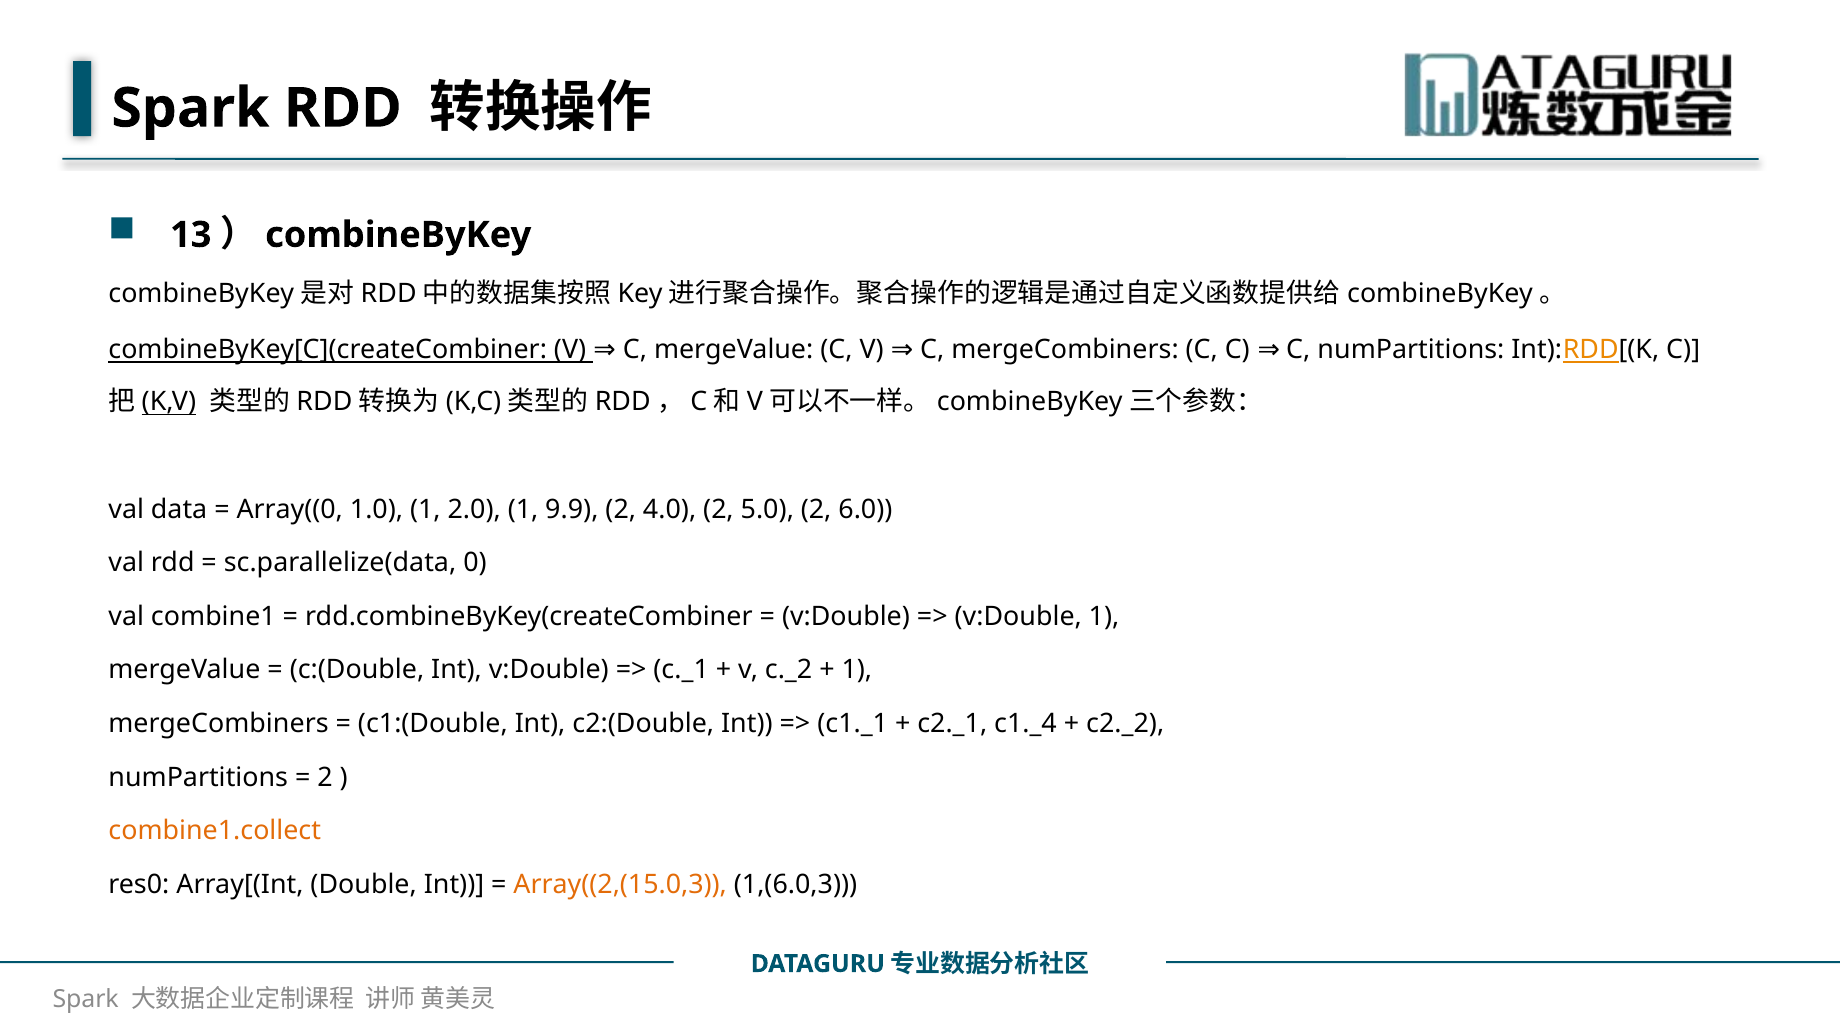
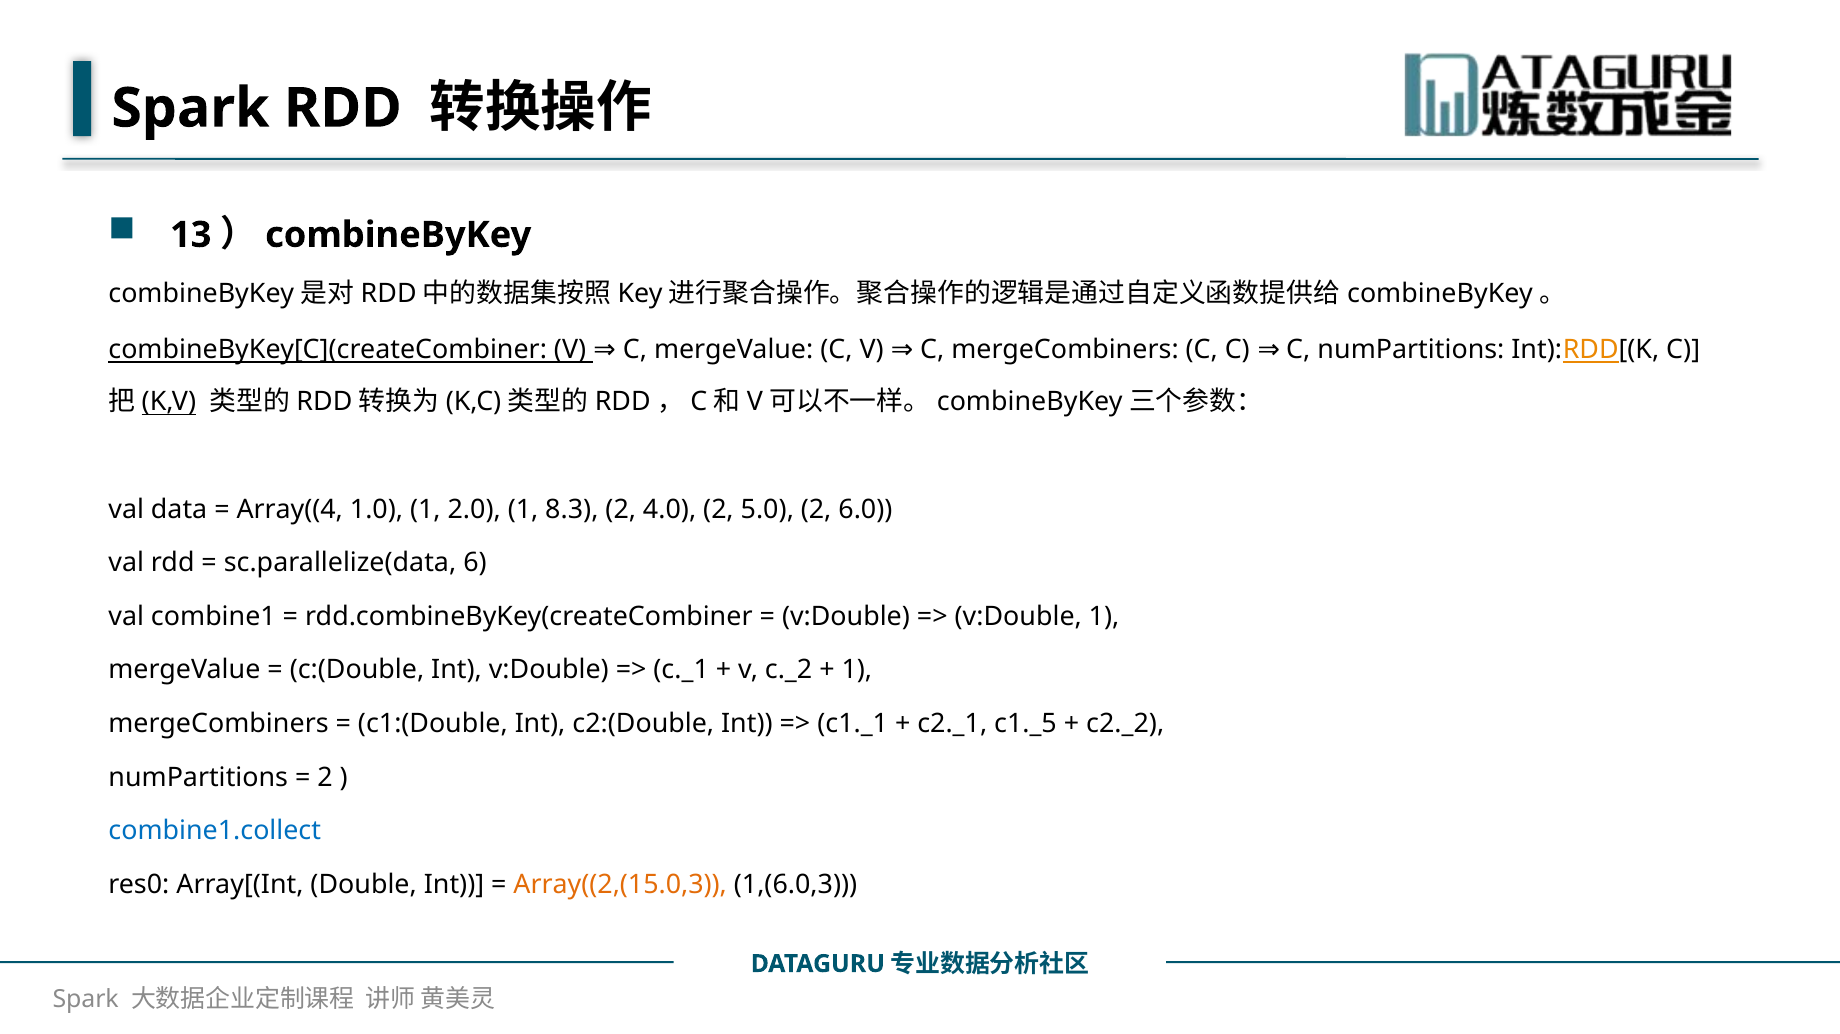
Array((0: Array((0 -> Array((4 (290, 509)
9.9: 9.9 -> 8.3 (572, 509)
0: 0 -> 6 (475, 563)
c1._4: c1._4 -> c1._5 (1026, 724)
combine1.collect colour: orange -> blue (215, 831)
